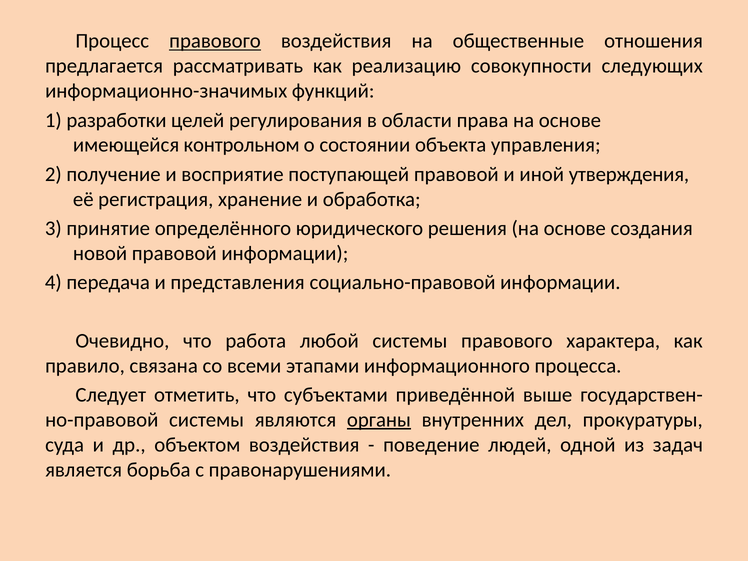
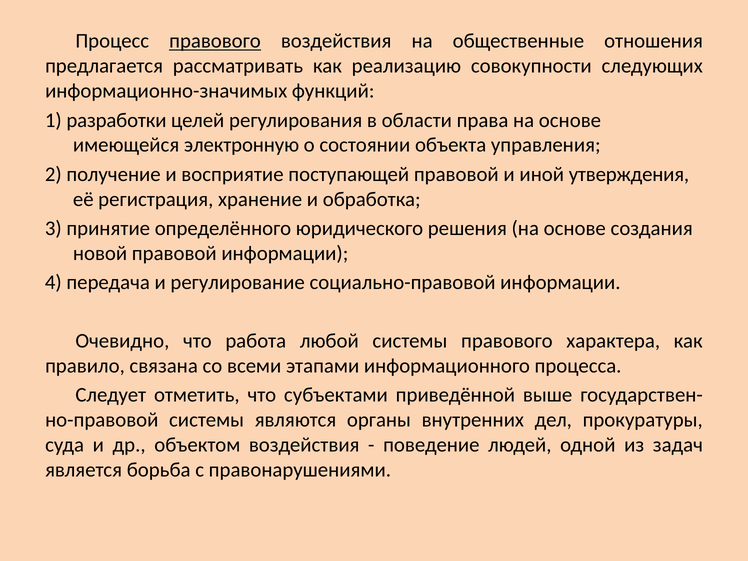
контрольном: контрольном -> электронную (242, 145)
представления: представления -> регулирование (238, 282)
органы underline: present -> none (379, 420)
